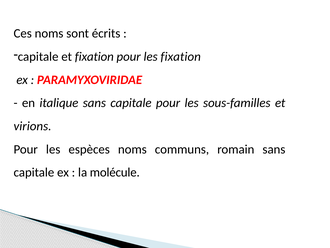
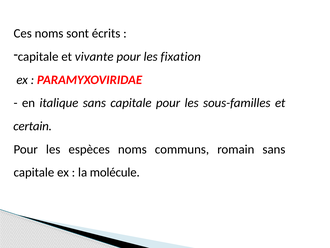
et fixation: fixation -> vivante (94, 57)
virions: virions -> certain (33, 126)
